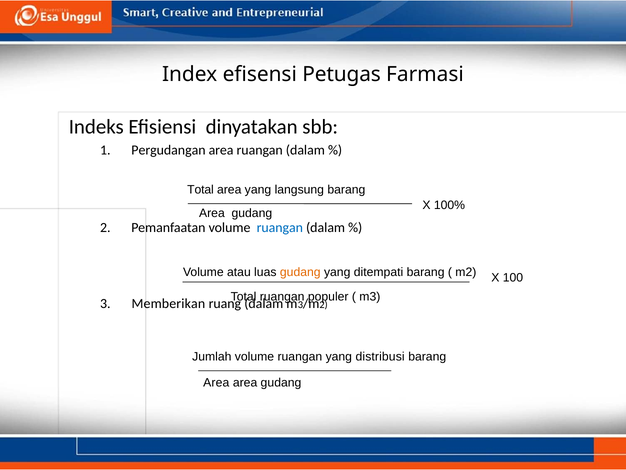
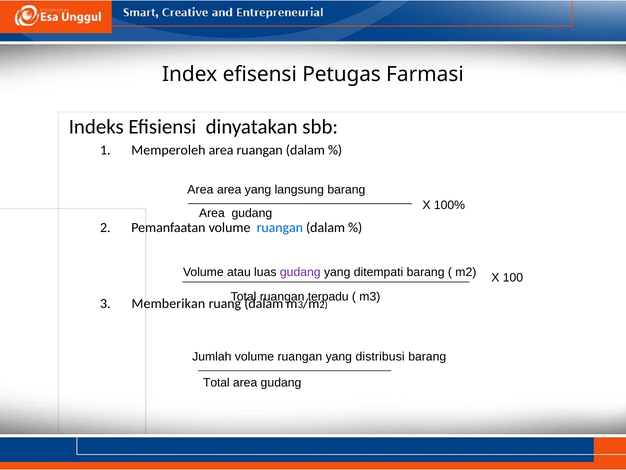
Pergudangan: Pergudangan -> Memperoleh (168, 150)
Total: Total -> Area (200, 189)
gudang colour: orange -> purple (300, 272)
populer: populer -> terpadu (328, 297)
Area: Area -> Total (216, 382)
